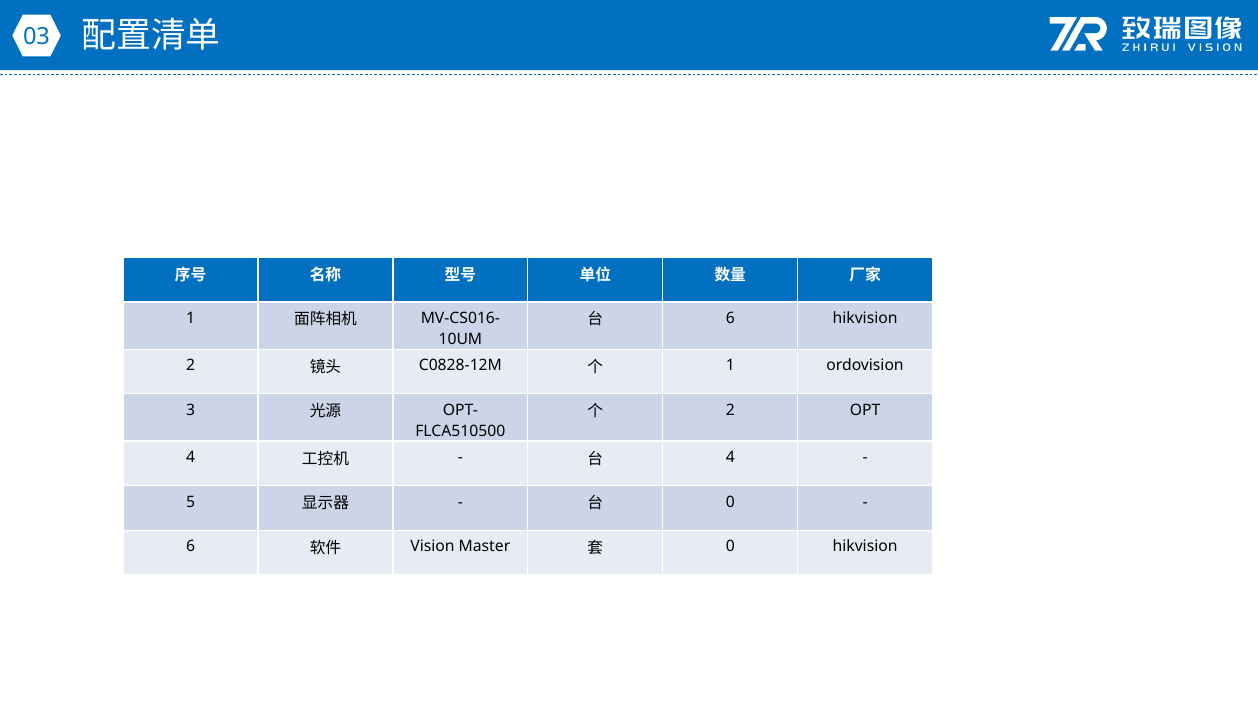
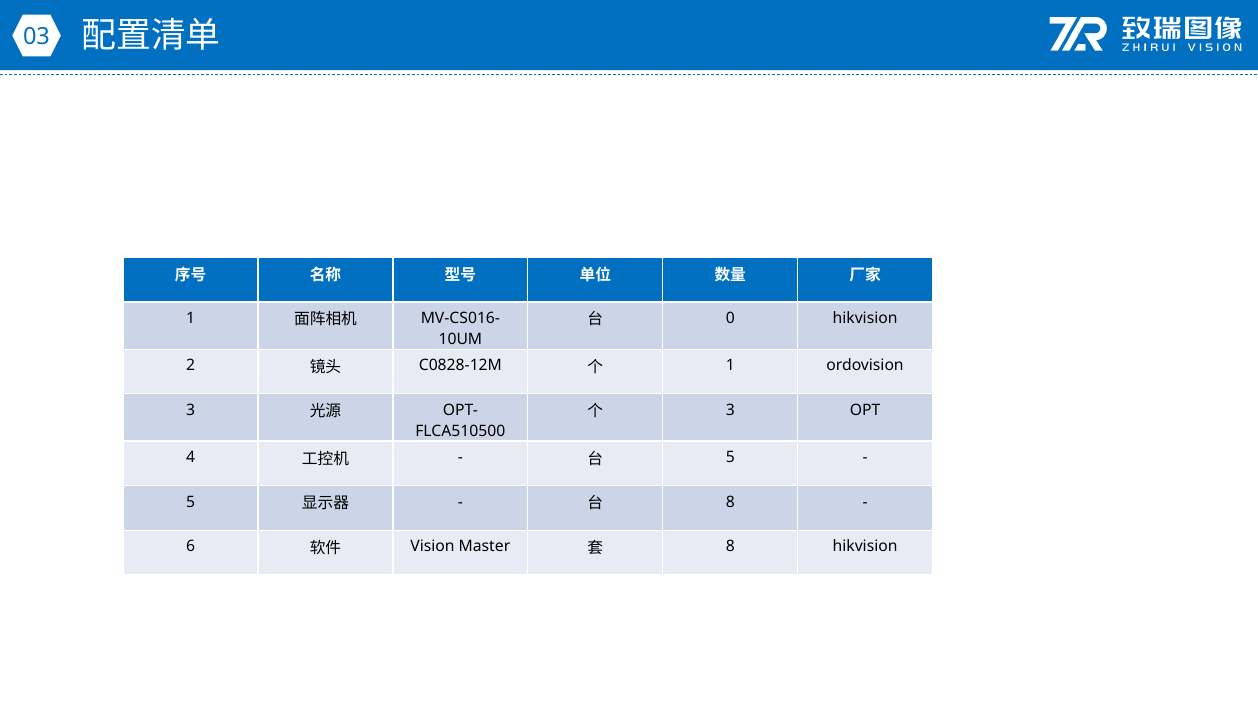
6: 6 -> 0 (730, 318)
2: 2 -> 3 (730, 410)
4: 4 -> 5 (730, 457)
0: 0 -> 8 (730, 502)
0: 0 -> 8 (730, 546)
